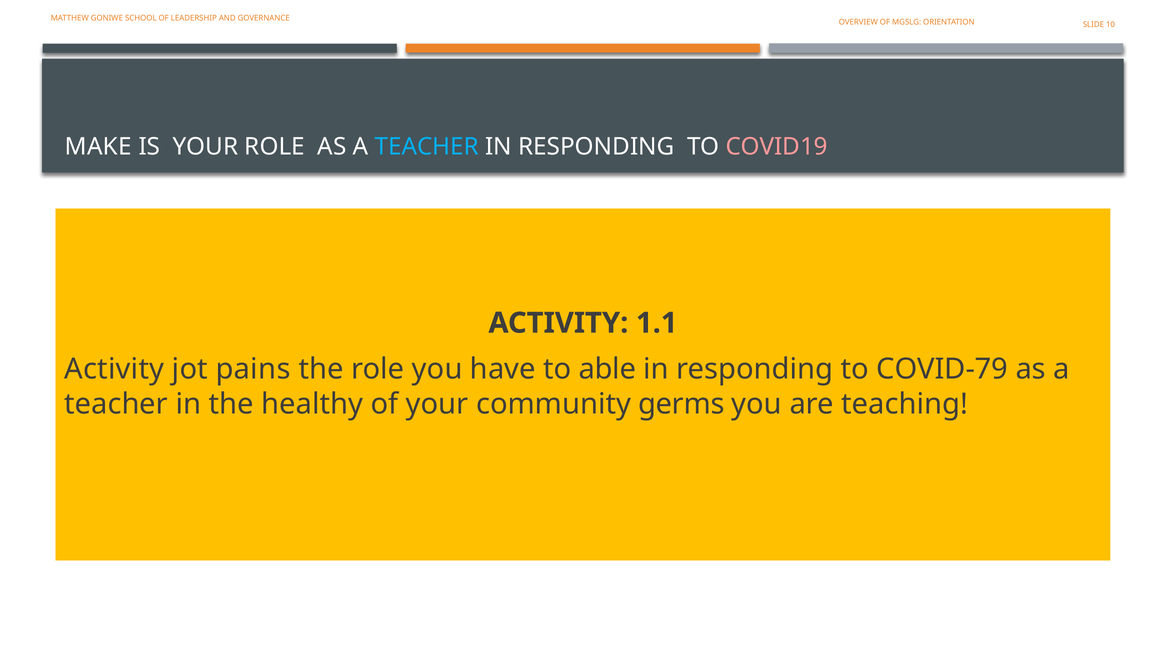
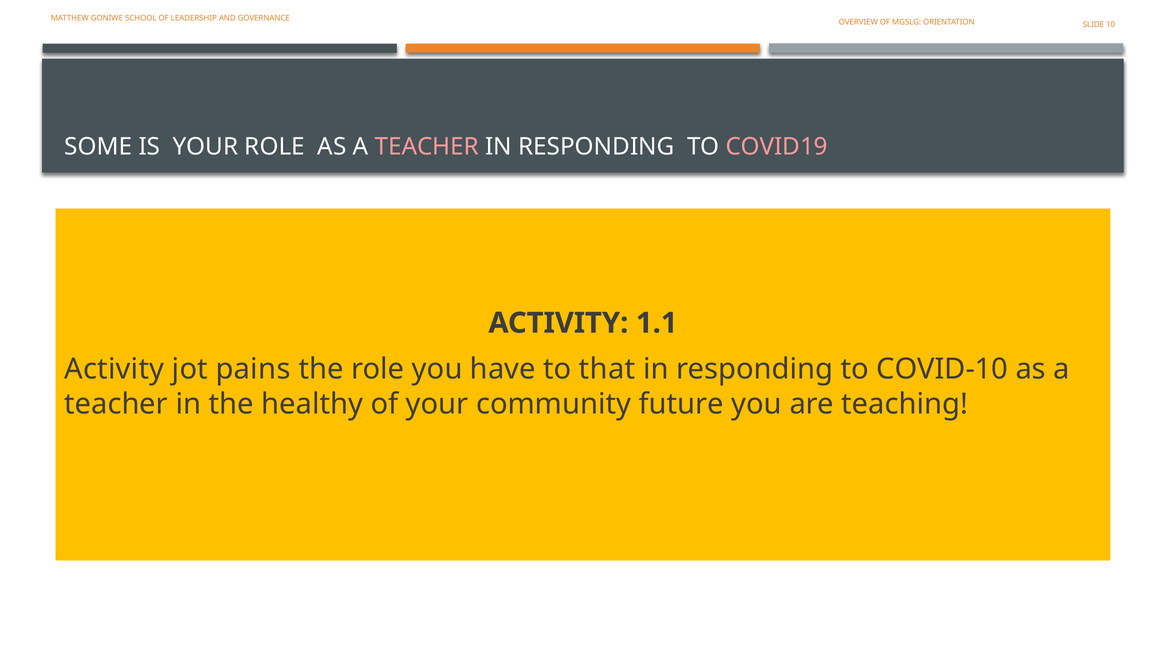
MAKE: MAKE -> SOME (98, 147)
TEACHER colour: light blue -> pink (427, 147)
able: able -> that (607, 369)
COVID-79: COVID-79 -> COVID-10 (942, 369)
germs: germs -> future (681, 404)
